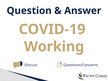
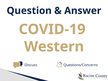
Working: Working -> Western (54, 47)
